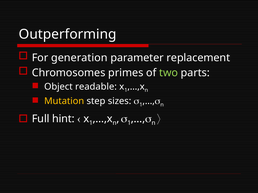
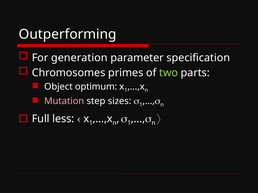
replacement: replacement -> specification (198, 58)
readable: readable -> optimum (96, 87)
Mutation colour: yellow -> pink (64, 101)
hint: hint -> less (63, 119)
